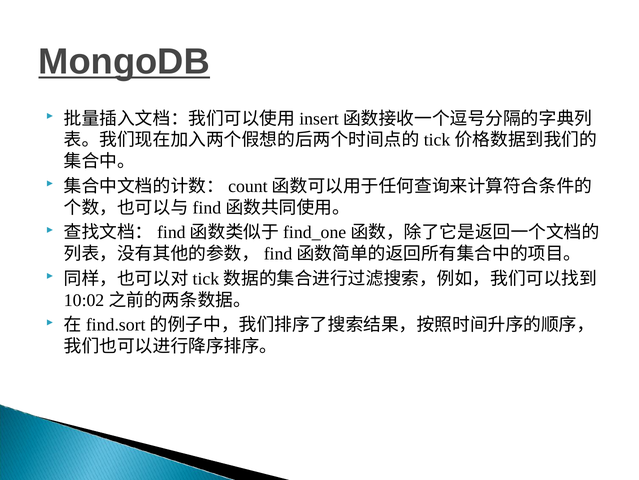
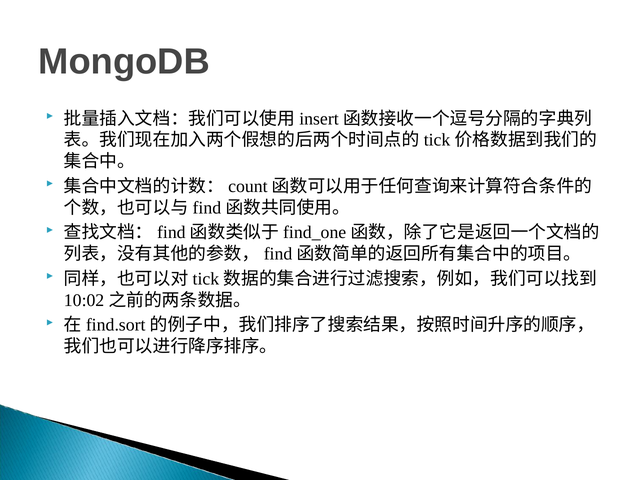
MongoDB underline: present -> none (124, 62)
